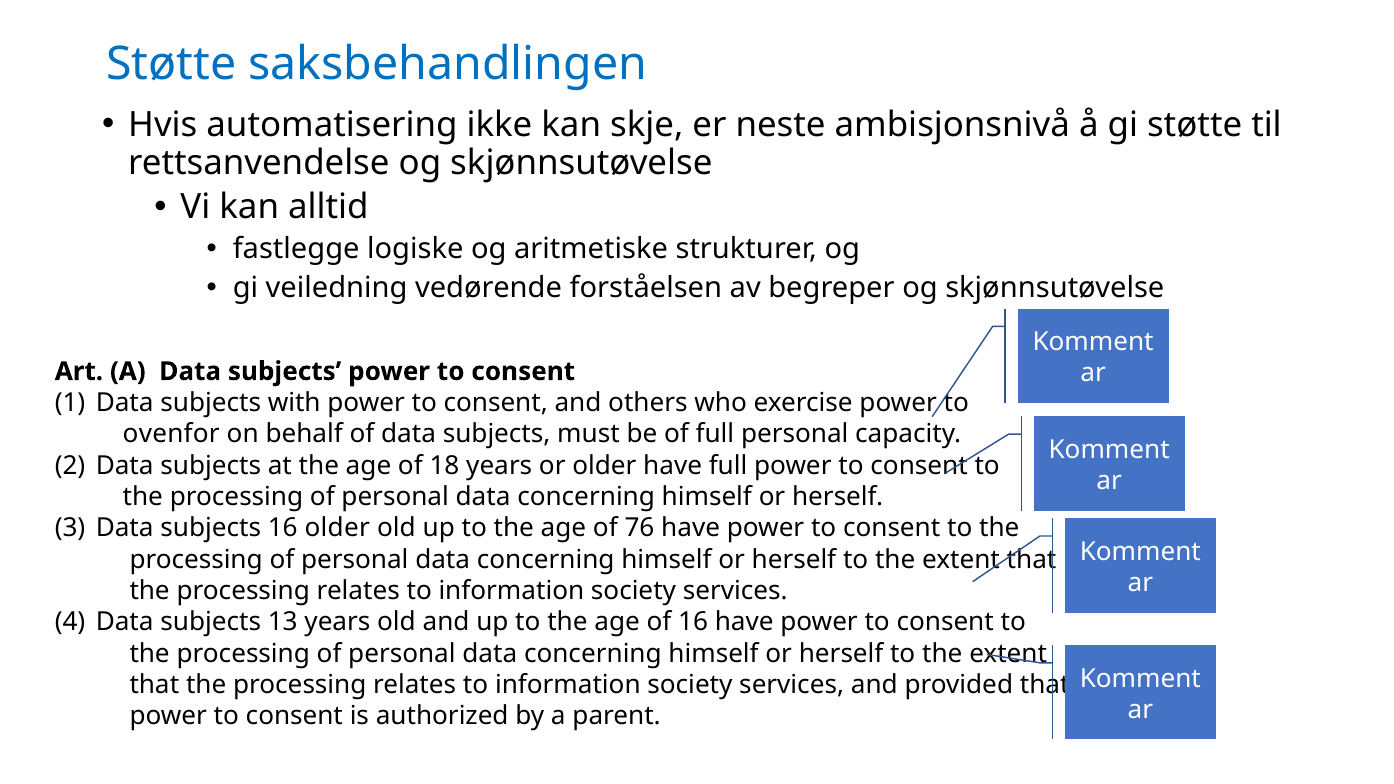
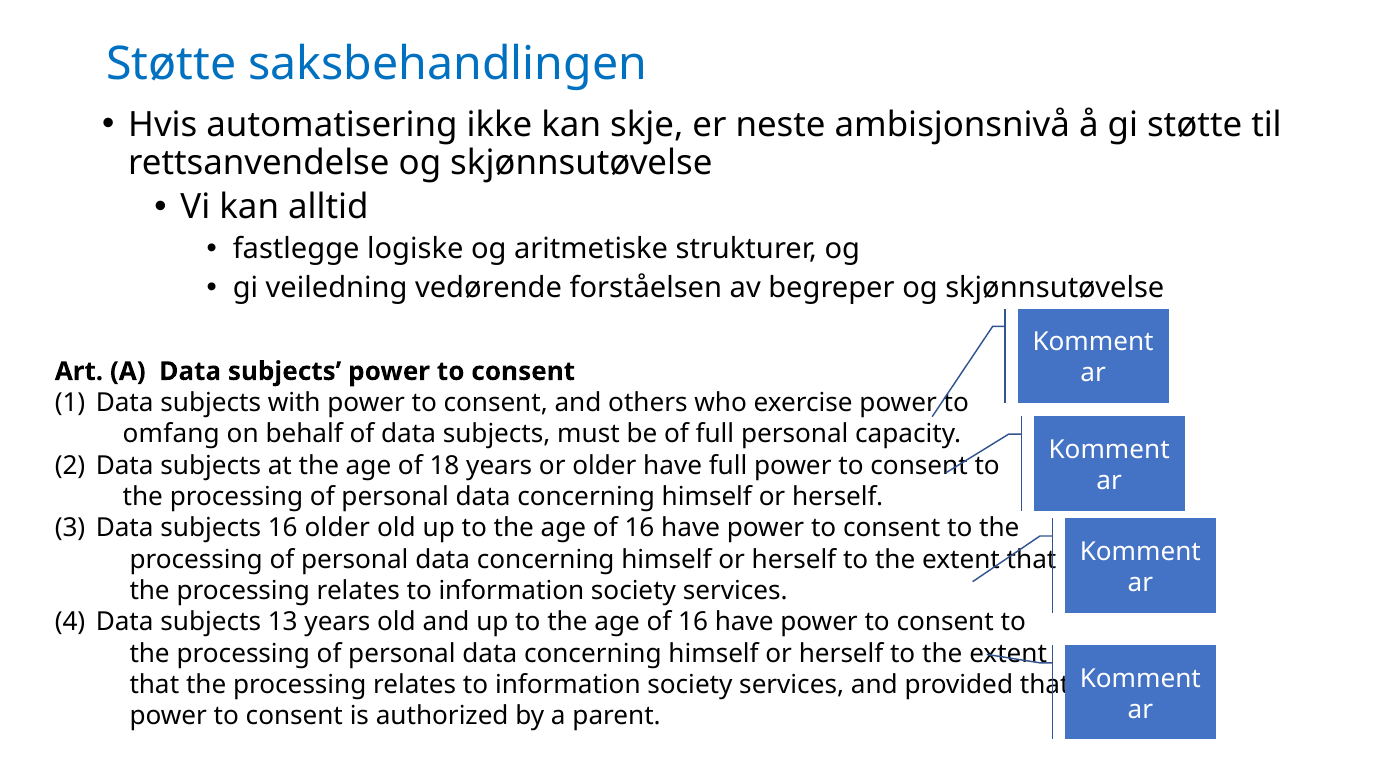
ovenfor: ovenfor -> omfang (171, 434)
76: 76 -> 16 (640, 528)
